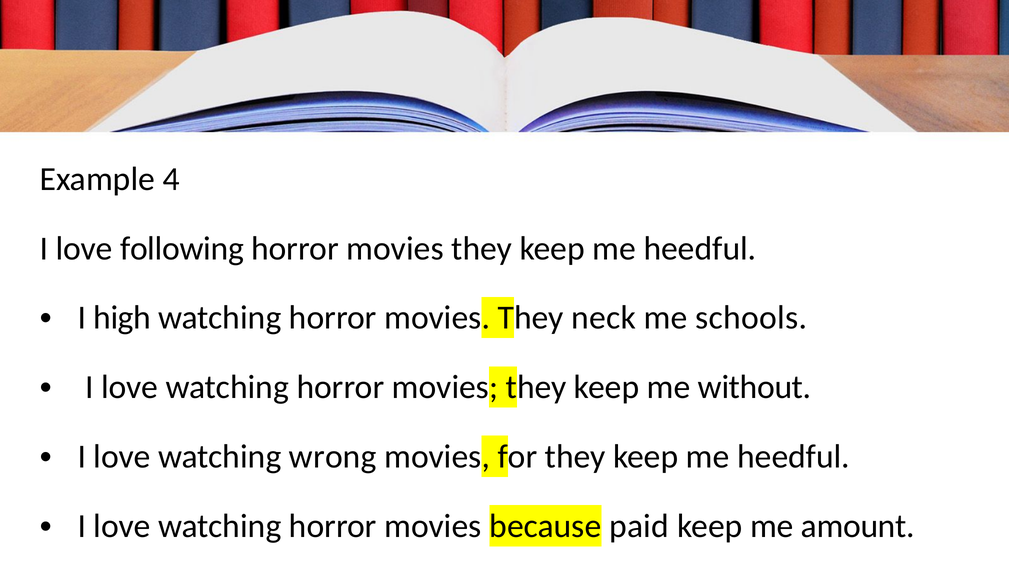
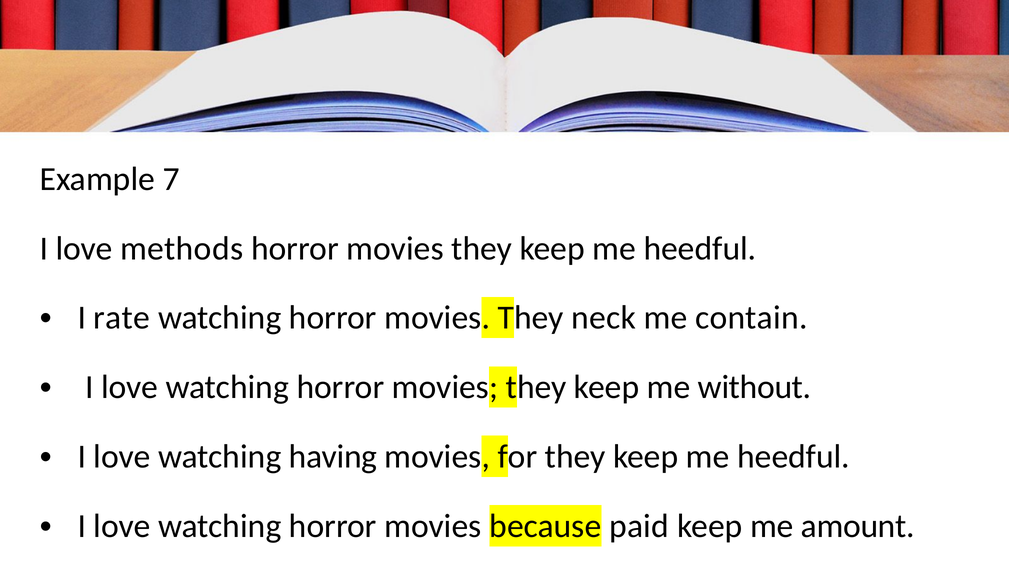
4: 4 -> 7 (171, 179)
following: following -> methods (182, 248)
high: high -> rate (122, 318)
schools: schools -> contain (751, 318)
wrong: wrong -> having (333, 456)
